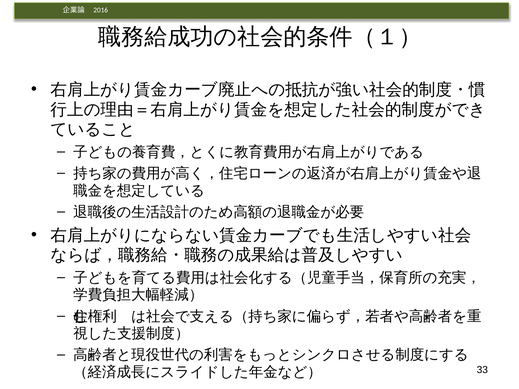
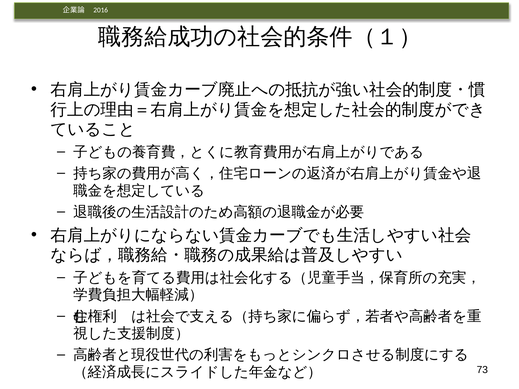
33: 33 -> 73 (482, 370)
